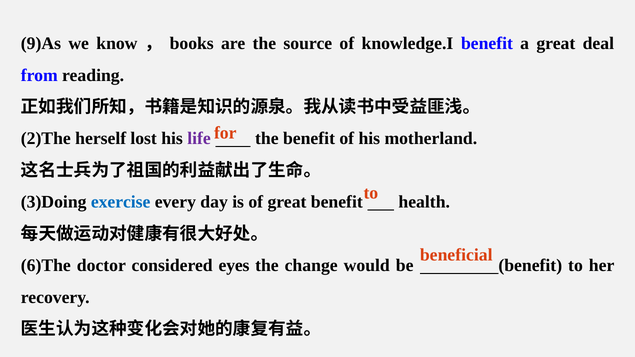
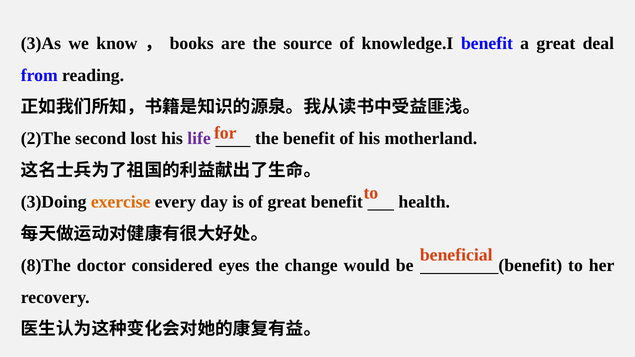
9)As: 9)As -> 3)As (41, 44)
herself: herself -> second (101, 139)
exercise colour: blue -> orange (121, 202)
6)The: 6)The -> 8)The (46, 266)
